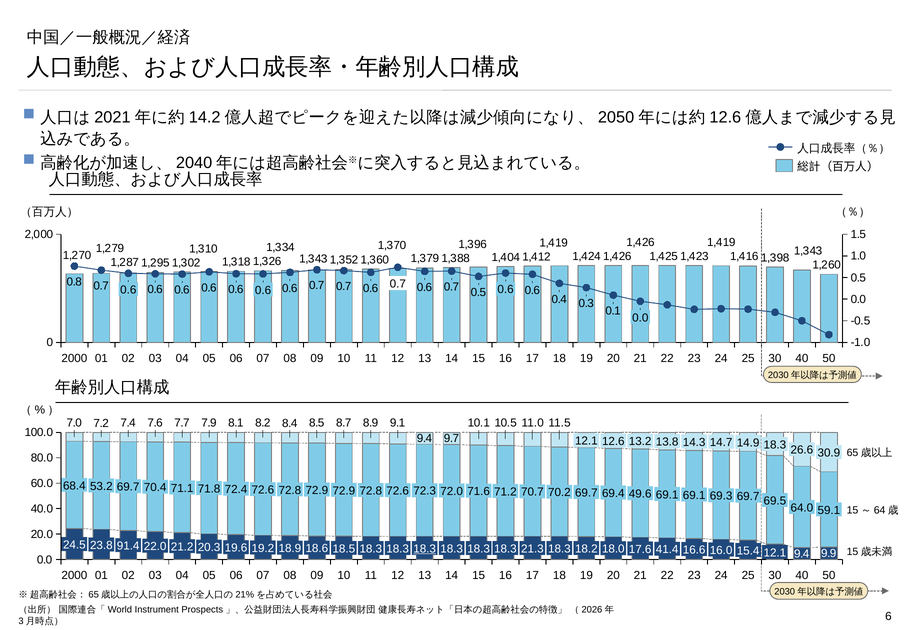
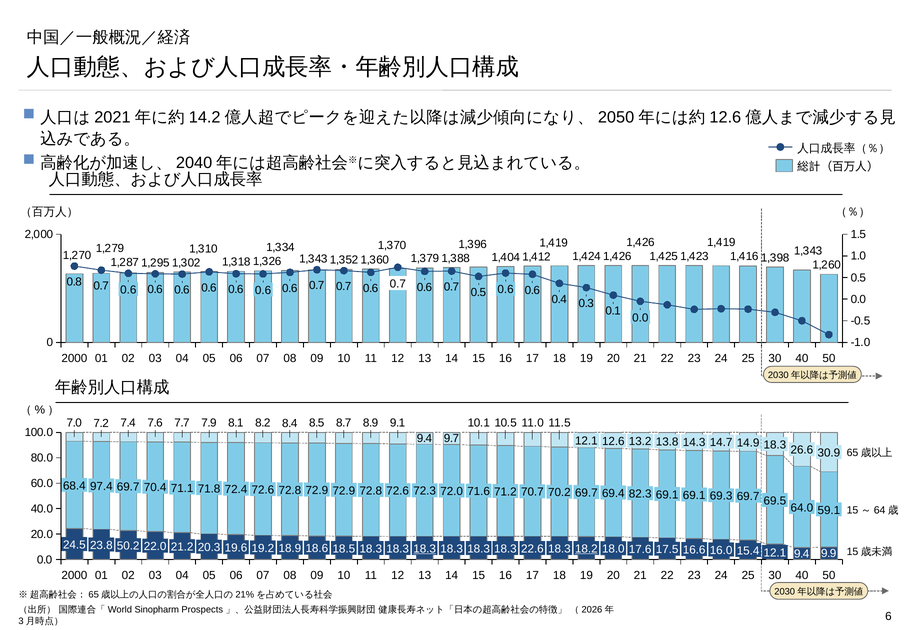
53.2: 53.2 -> 97.4 (101, 486)
49.6: 49.6 -> 82.3 (640, 494)
91.4: 91.4 -> 50.2 (128, 546)
21.3: 21.3 -> 22.6 (532, 549)
18.2 underline: none -> present (586, 549)
41.4: 41.4 -> 17.5 (667, 550)
Instrument: Instrument -> Sinopharm (157, 610)
